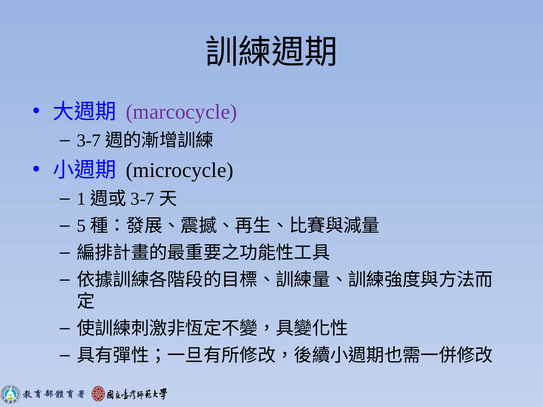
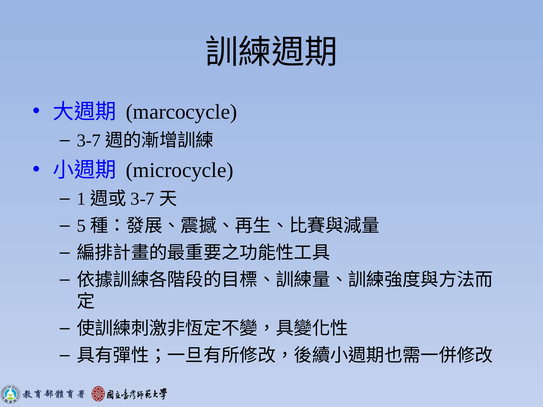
marcocycle colour: purple -> black (182, 112)
